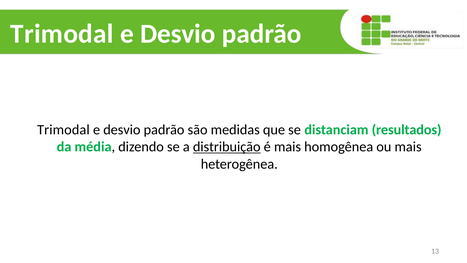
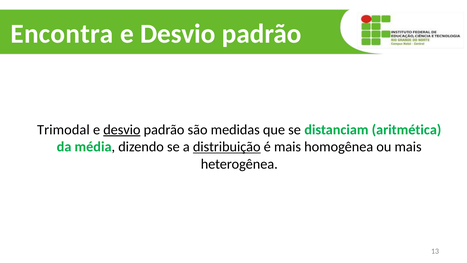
Trimodal: Trimodal -> Encontra (62, 34)
desvio underline: none -> present (122, 130)
resultados: resultados -> aritmética (407, 130)
